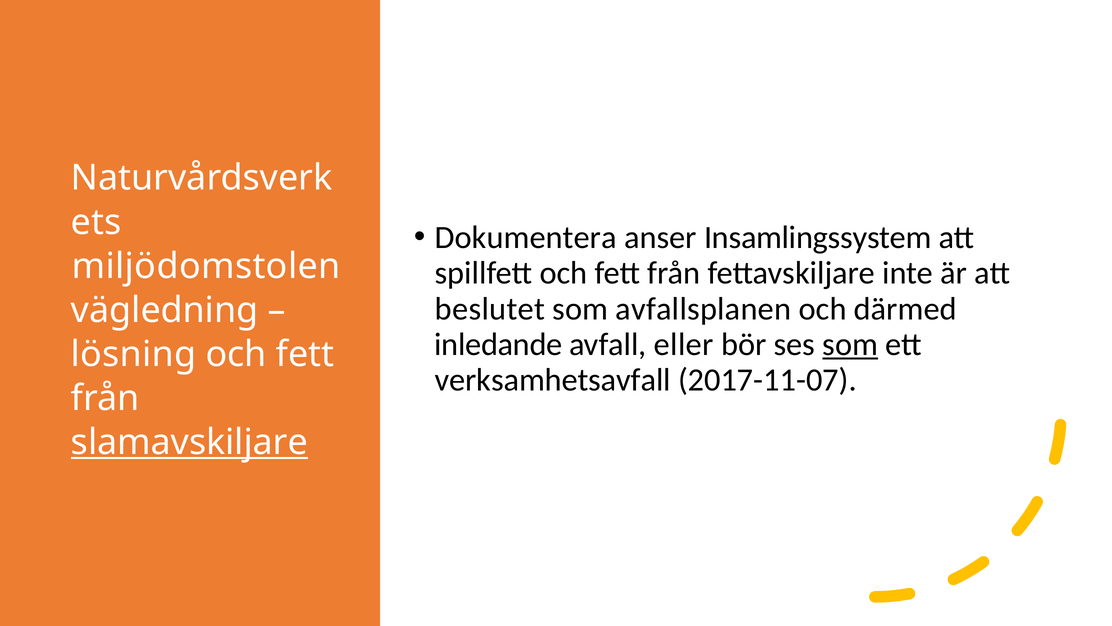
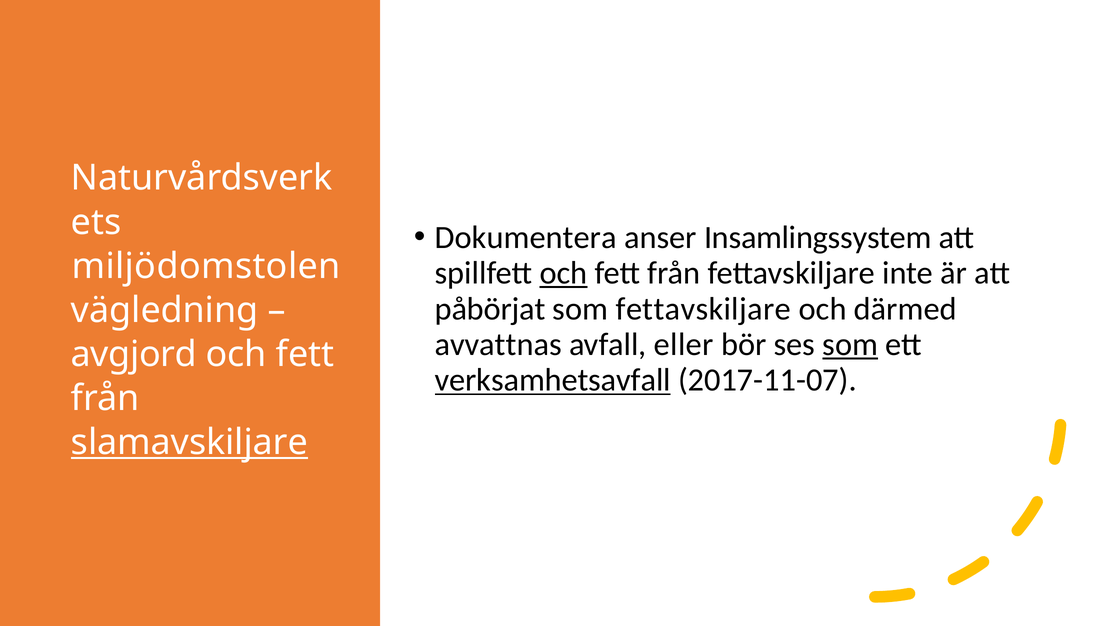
och underline: none -> present (563, 273)
beslutet: beslutet -> påbörjat (490, 309)
som avfallsplanen: avfallsplanen -> fettavskiljare (703, 309)
inledande: inledande -> avvattnas (498, 344)
lösning: lösning -> avgjord (134, 354)
verksamhetsavfall underline: none -> present (553, 380)
